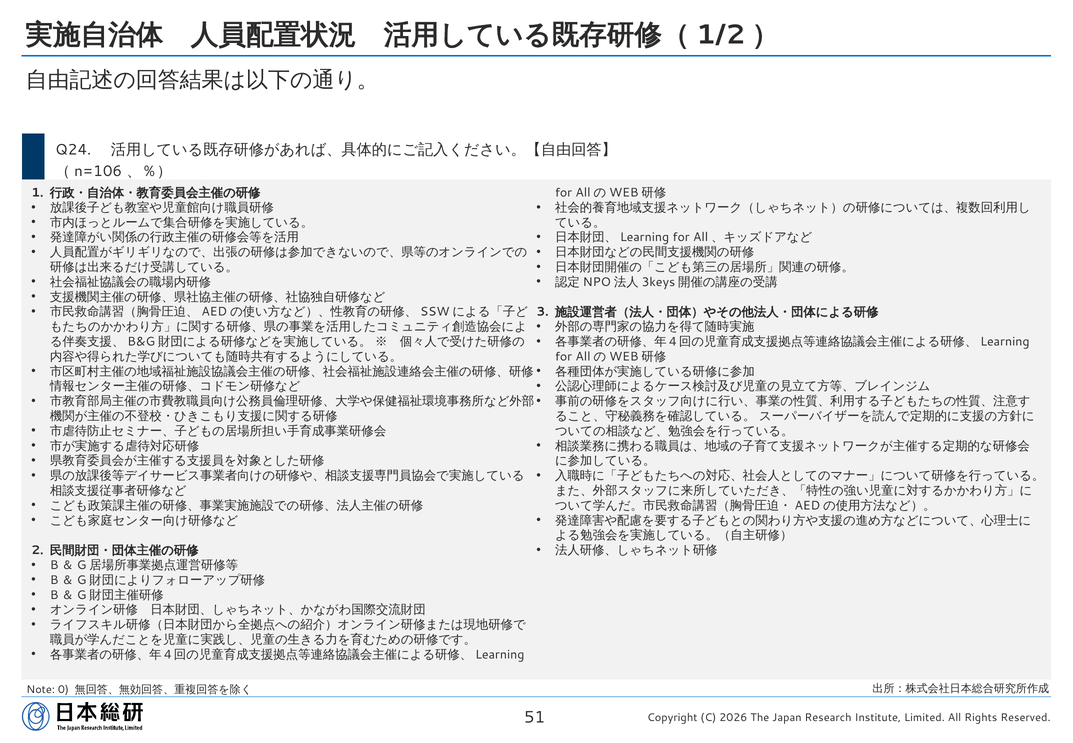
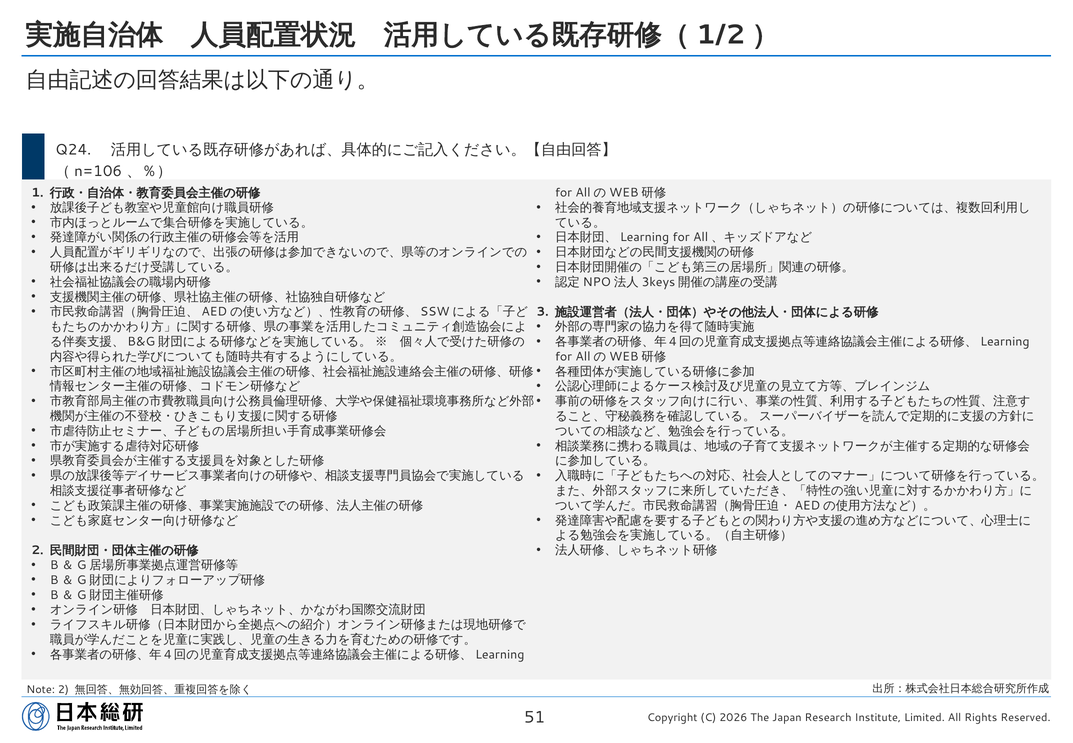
Note 0: 0 -> 2 (63, 689)
